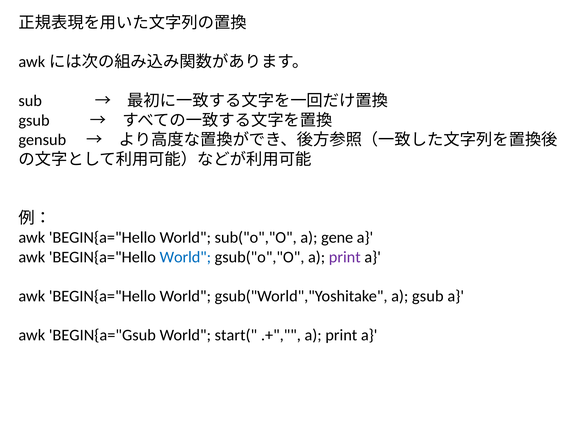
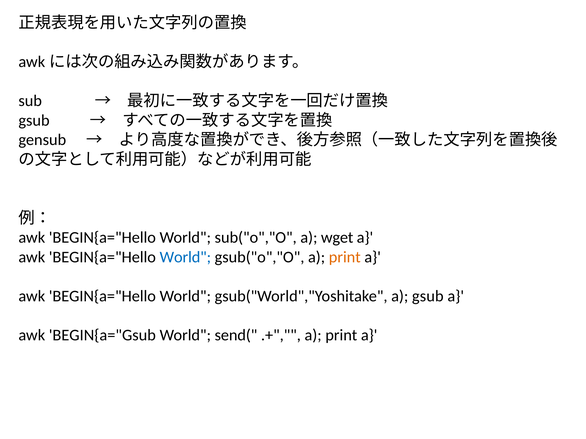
gene: gene -> wget (337, 238)
print colour: purple -> orange (345, 257)
start(: start( -> send( (236, 335)
